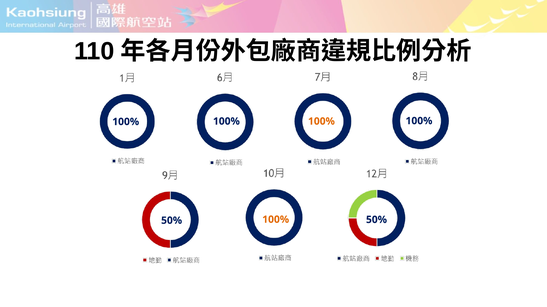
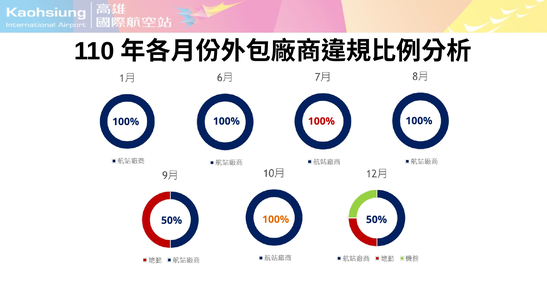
100% colour: orange -> red (321, 122)
